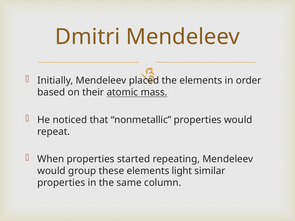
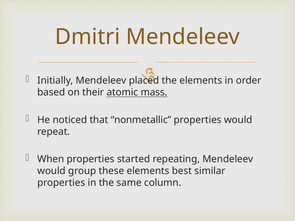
light: light -> best (182, 171)
